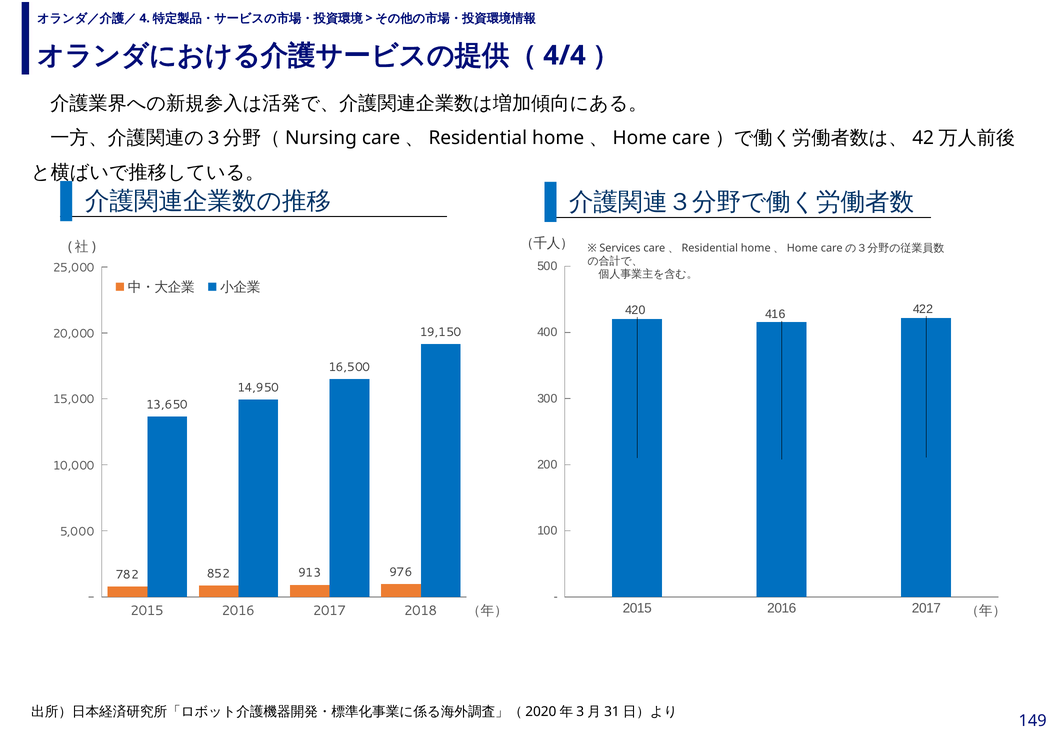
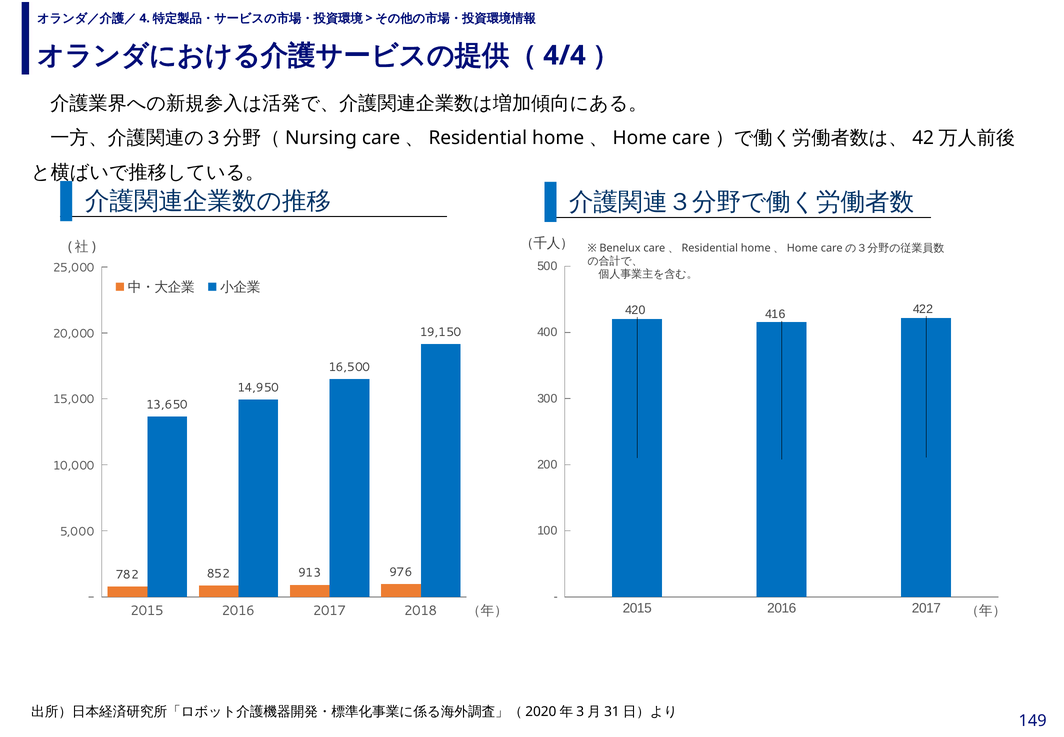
Services: Services -> Benelux (620, 248)
